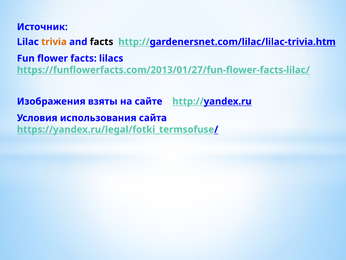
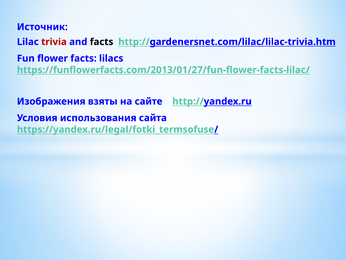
trivia colour: orange -> red (54, 42)
